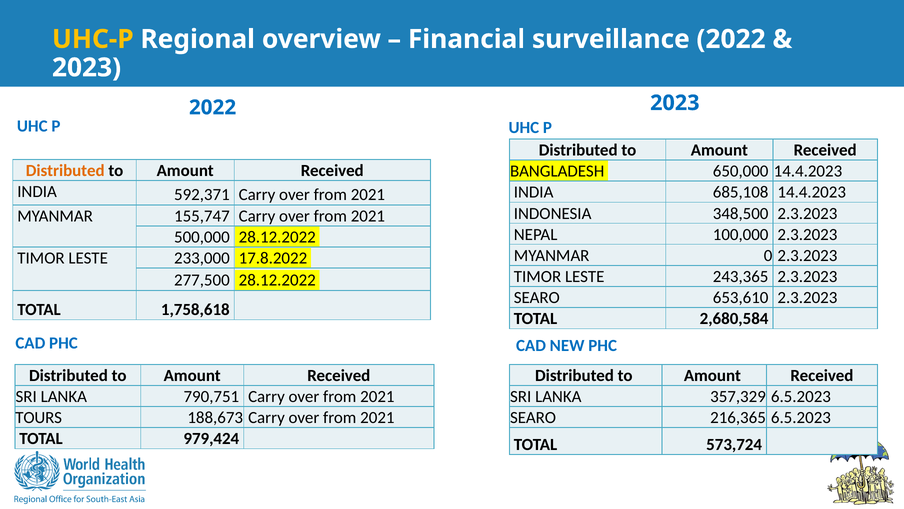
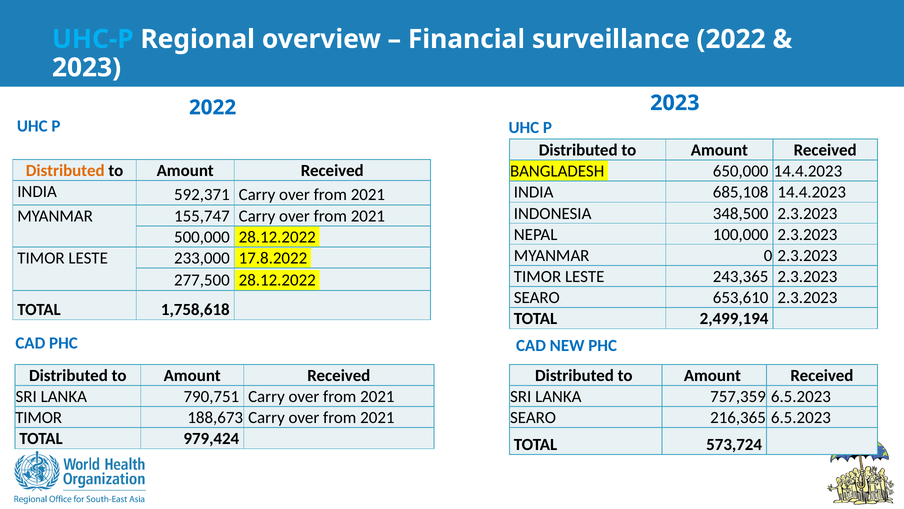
UHC-P colour: yellow -> light blue (93, 39)
2,680,584: 2,680,584 -> 2,499,194 (734, 319)
357,329: 357,329 -> 757,359 (738, 396)
TOURS: TOURS -> TIMOR (39, 417)
